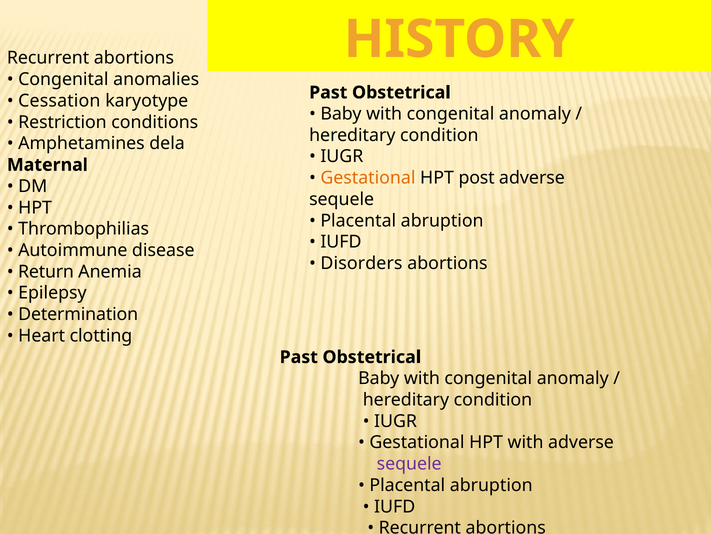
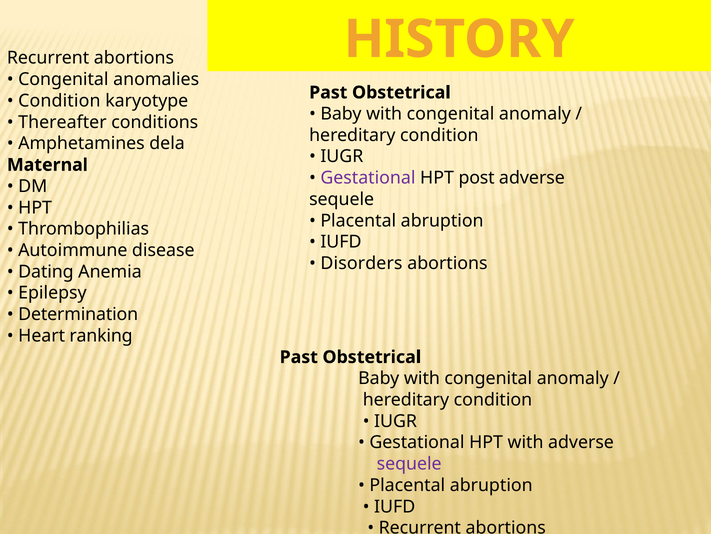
Cessation: Cessation -> Condition (59, 101)
Restriction: Restriction -> Thereafter (62, 122)
Gestational colour: orange -> purple (368, 178)
Return: Return -> Dating (46, 271)
clotting: clotting -> ranking (101, 335)
